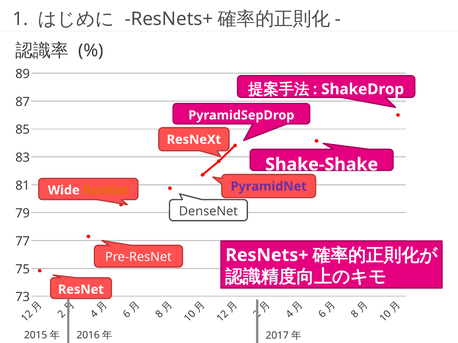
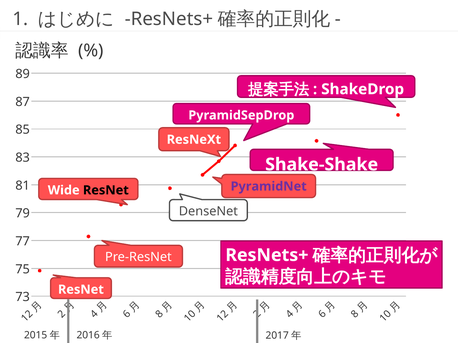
ResNet colour: orange -> black (106, 190)
